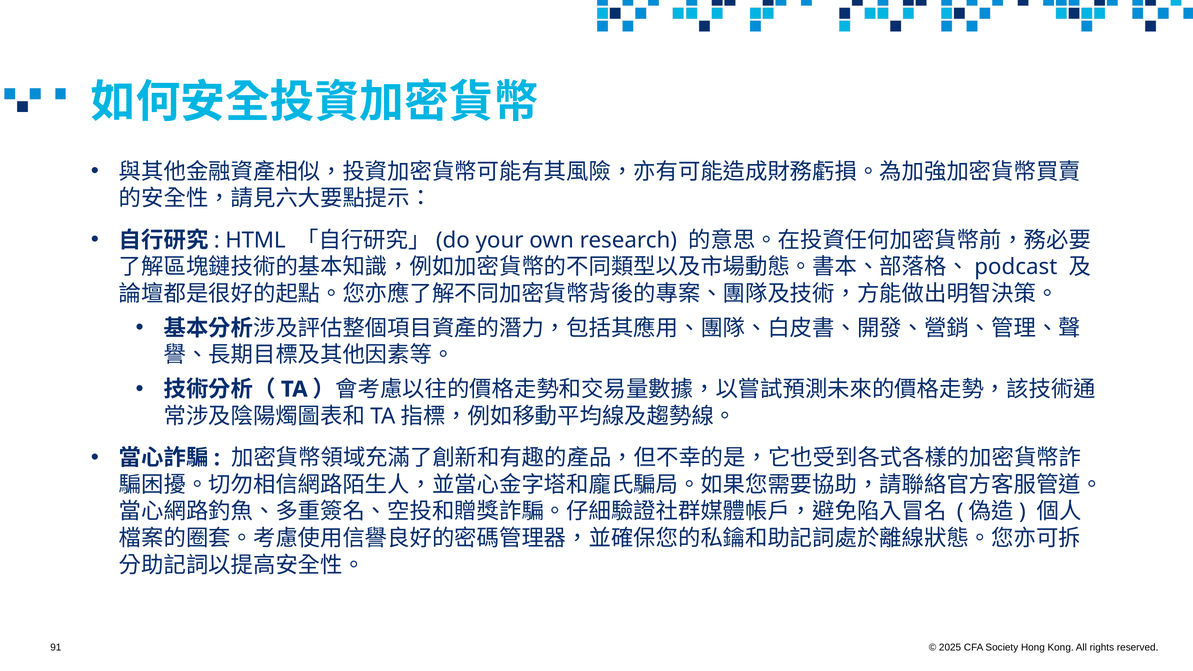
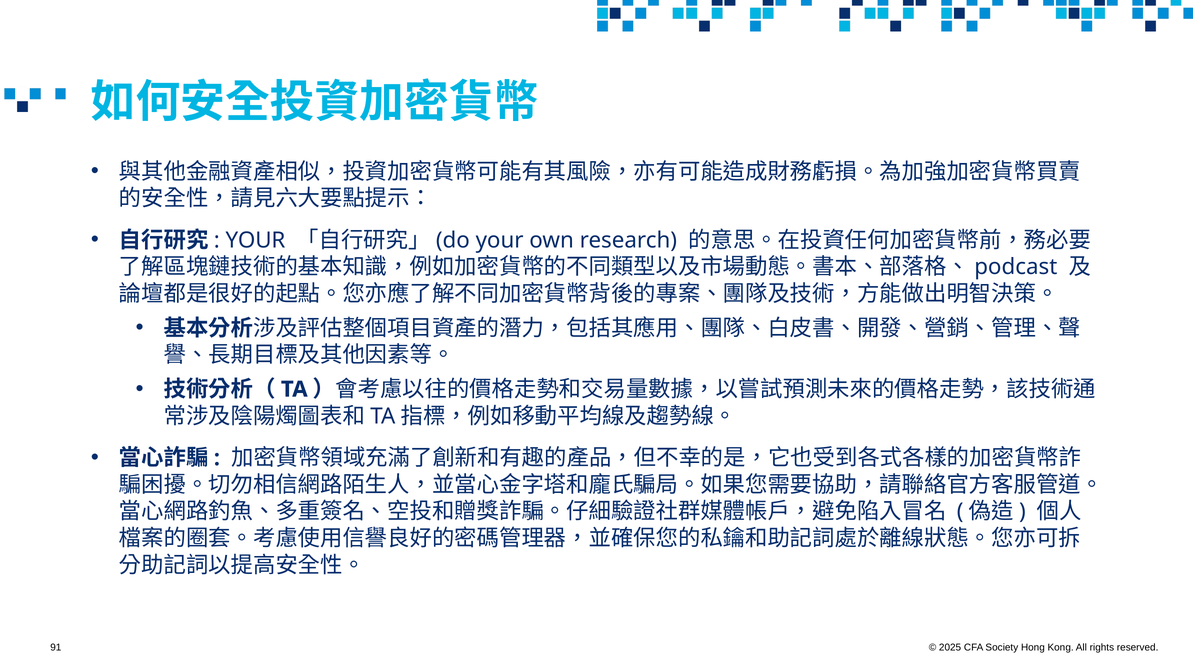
HTML: HTML -> YOUR (255, 240)
